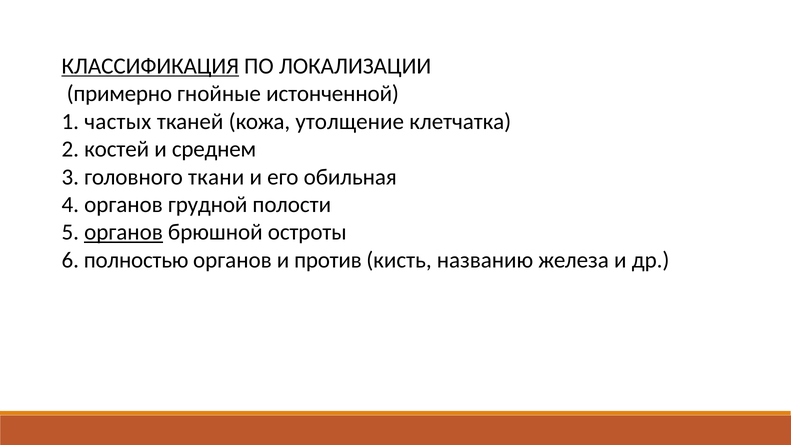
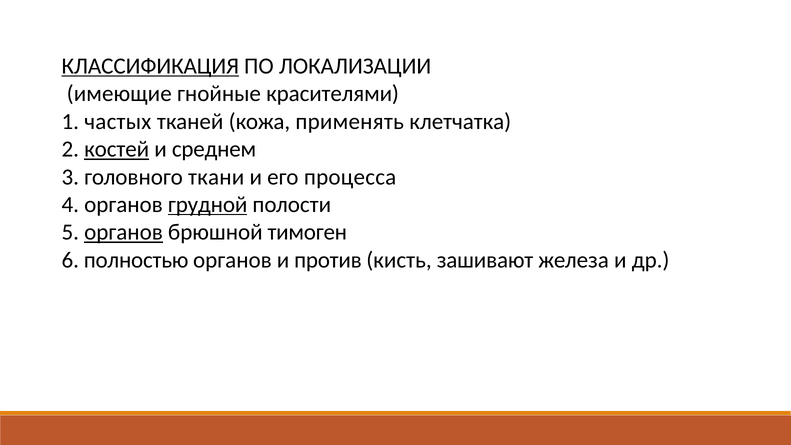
примерно: примерно -> имеющие (119, 94)
истонченной: истонченной -> красителями (333, 94)
утолщение: утолщение -> применять (350, 121)
костей underline: none -> present (117, 149)
обильная: обильная -> процесса (350, 177)
грудной underline: none -> present (208, 205)
остроты: остроты -> тимоген (307, 232)
названию: названию -> зашивают (485, 260)
